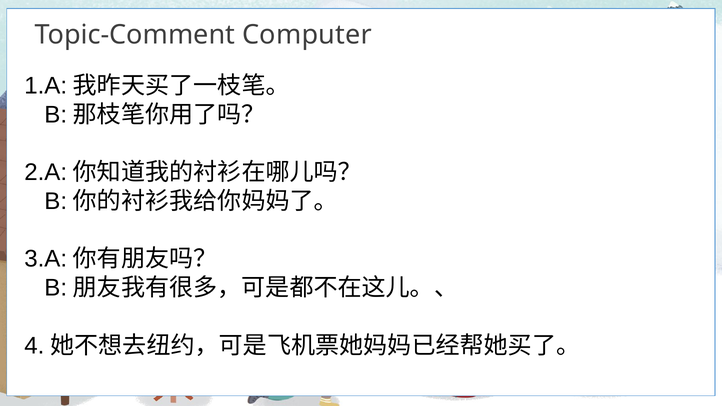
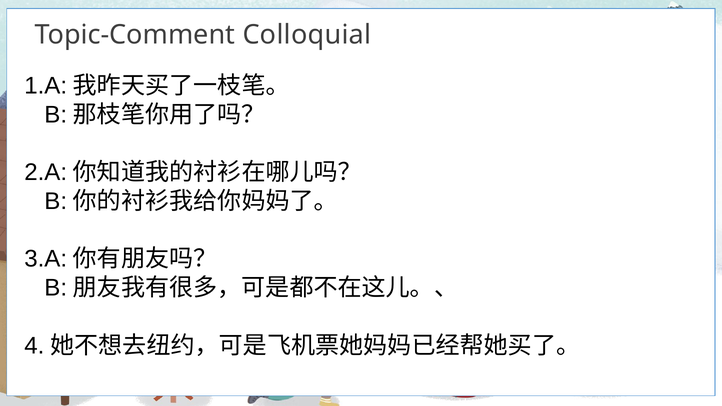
Computer: Computer -> Colloquial (307, 35)
